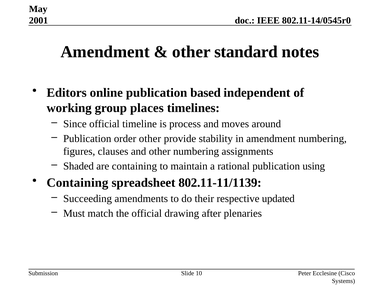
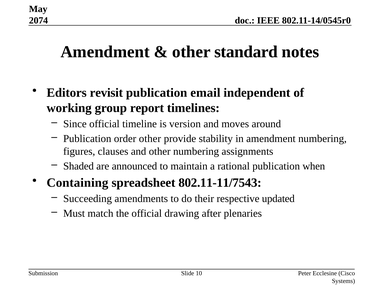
2001: 2001 -> 2074 (38, 20)
online: online -> revisit (106, 93)
based: based -> email (205, 93)
places: places -> report (147, 108)
process: process -> version (185, 124)
are containing: containing -> announced (134, 166)
using: using -> when (314, 166)
802.11-11/1139: 802.11-11/1139 -> 802.11-11/7543 (220, 183)
